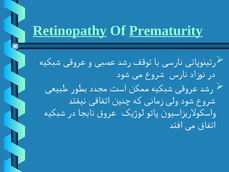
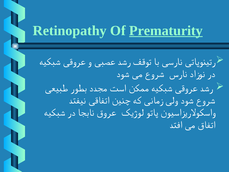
Retinopathy underline: present -> none (70, 31)
